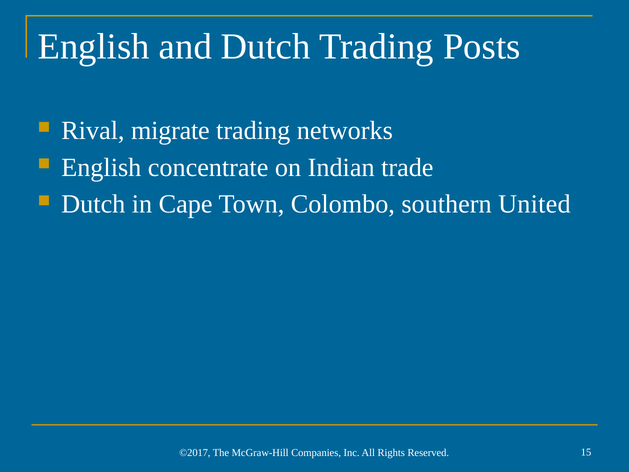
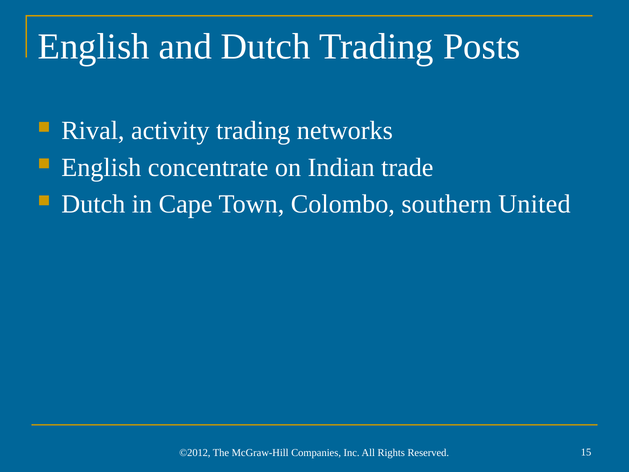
migrate: migrate -> activity (170, 131)
©2017: ©2017 -> ©2012 (195, 453)
